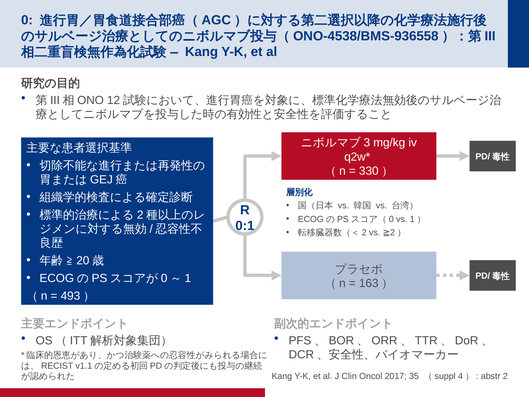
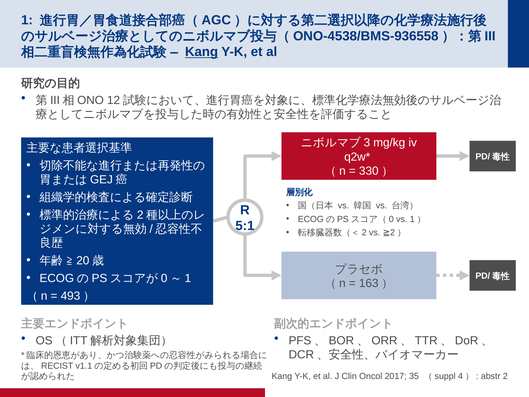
0: 0 -> 1 (27, 20)
Kang underline: none -> present (202, 52)
0:1: 0:1 -> 5:1 (245, 226)
